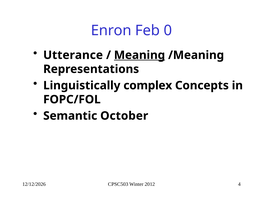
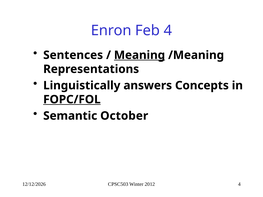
Feb 0: 0 -> 4 (168, 31)
Utterance: Utterance -> Sentences (73, 55)
complex: complex -> answers (148, 86)
FOPC/FOL underline: none -> present (72, 100)
